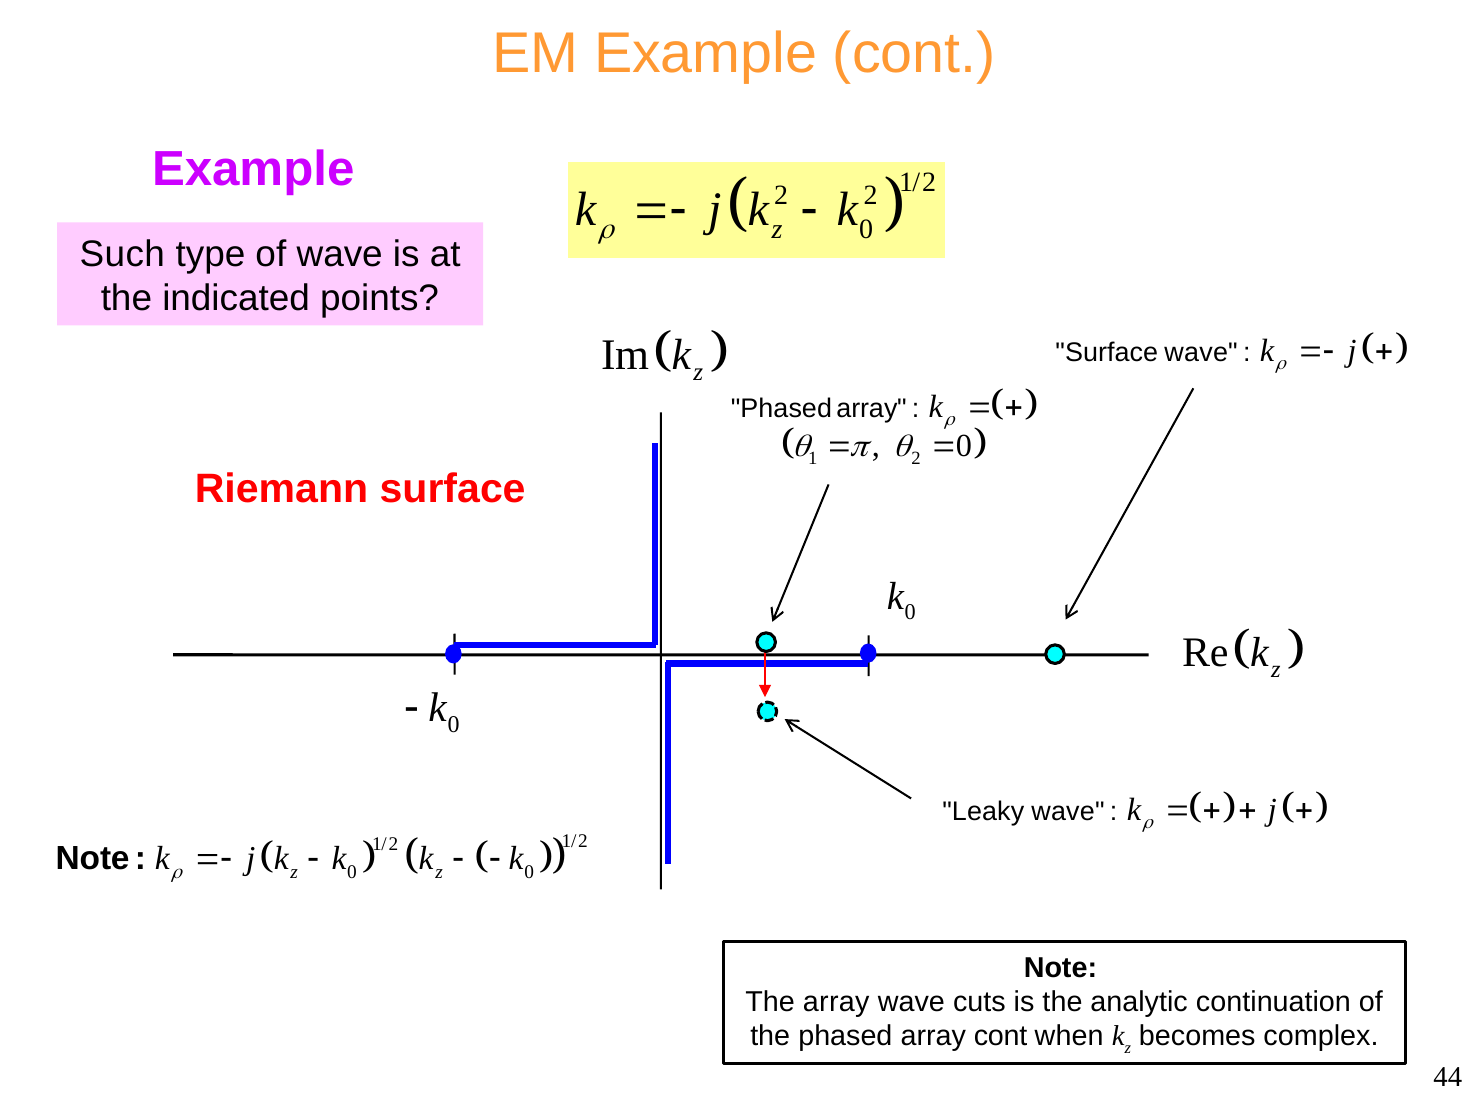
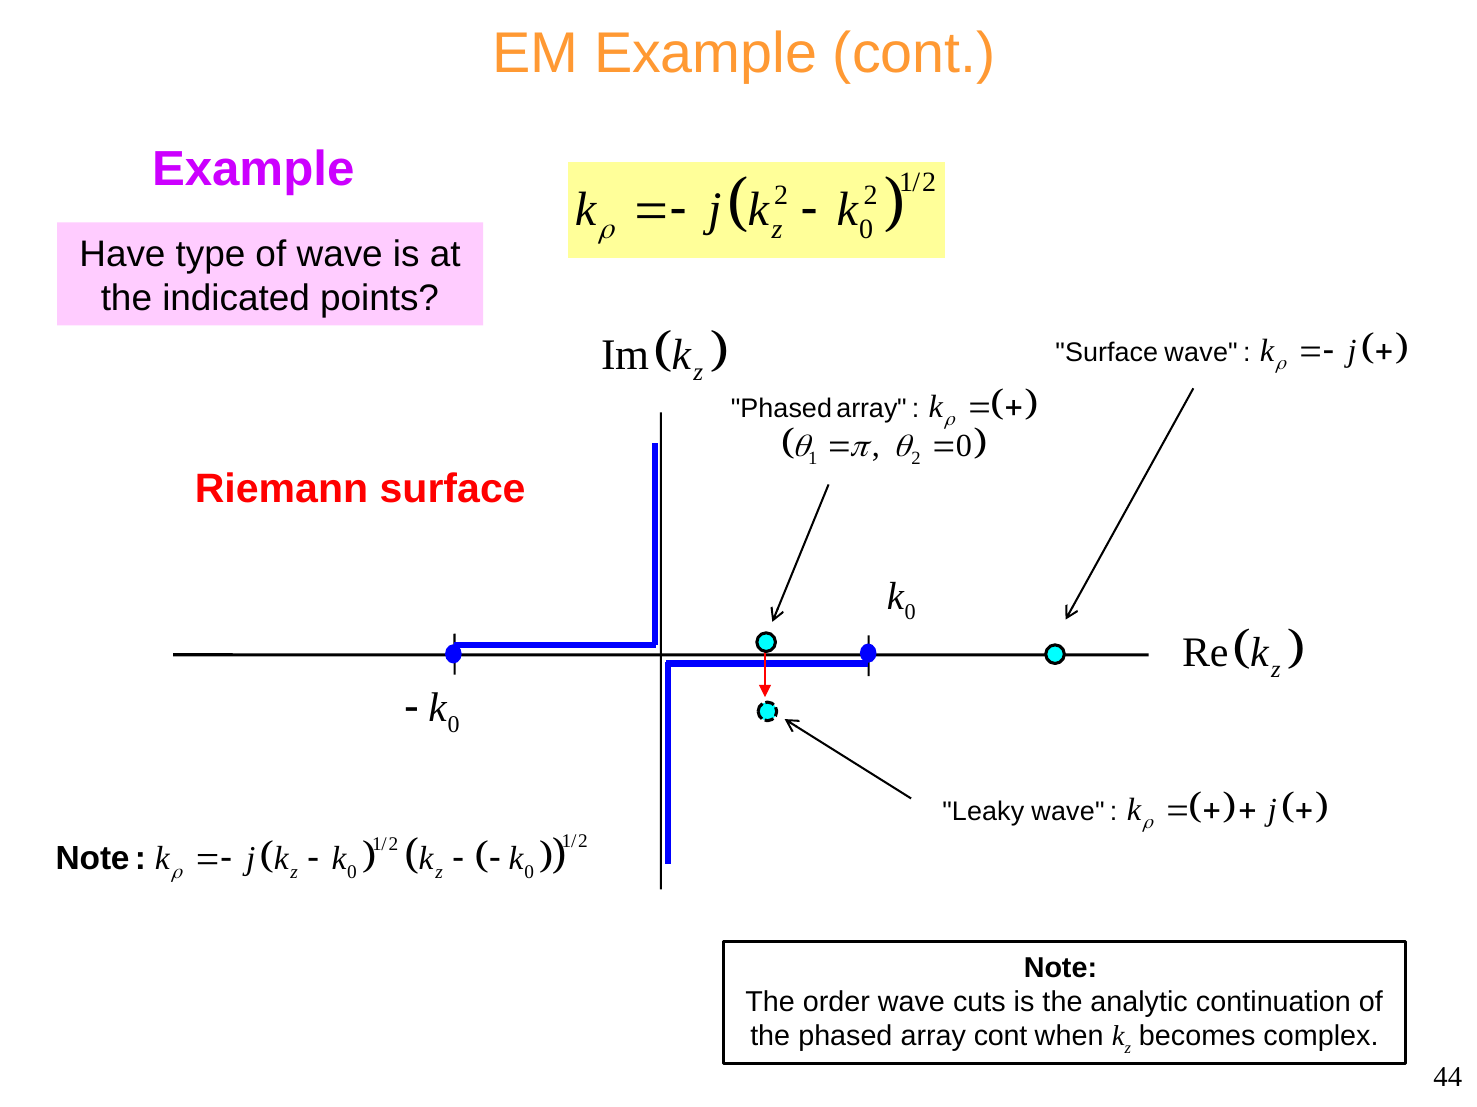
Such: Such -> Have (122, 254)
The array: array -> order (836, 1003)
